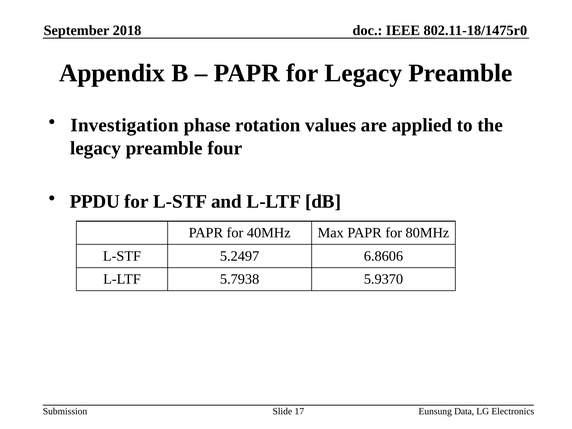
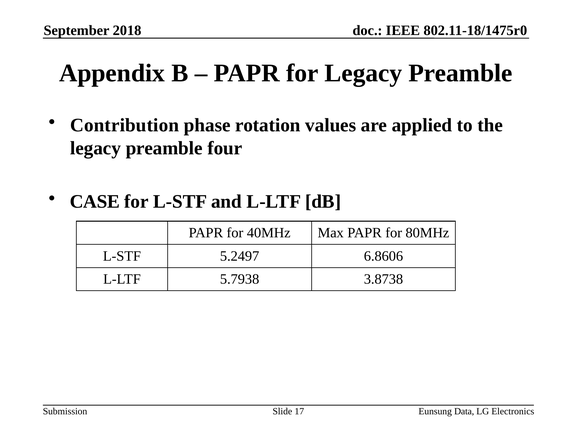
Investigation: Investigation -> Contribution (125, 125)
PPDU: PPDU -> CASE (95, 202)
5.9370: 5.9370 -> 3.8738 (383, 279)
